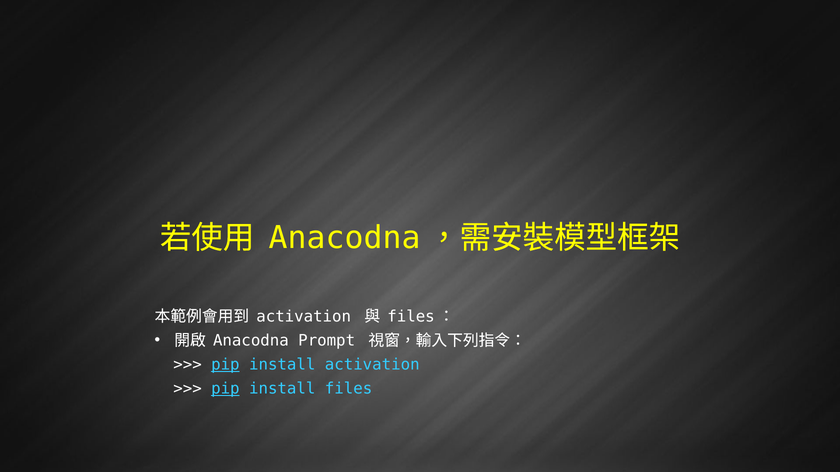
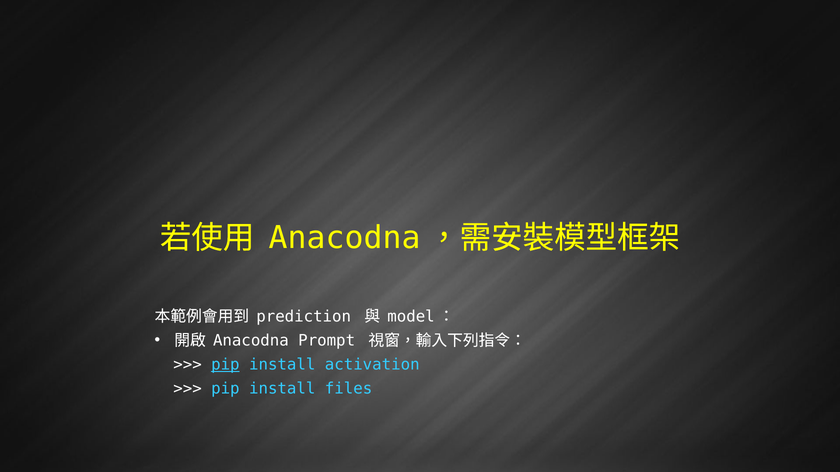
activation: activation -> prediction (304, 317)
files: files -> model (411, 317)
pip underline: present -> none (225, 389)
